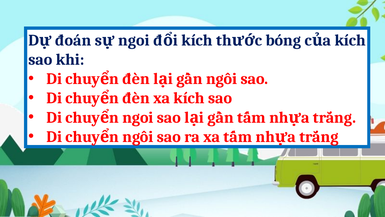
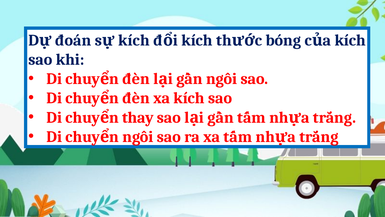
ngoi: ngoi -> kích (134, 40)
ngoi: ngoi -> thay (138, 117)
